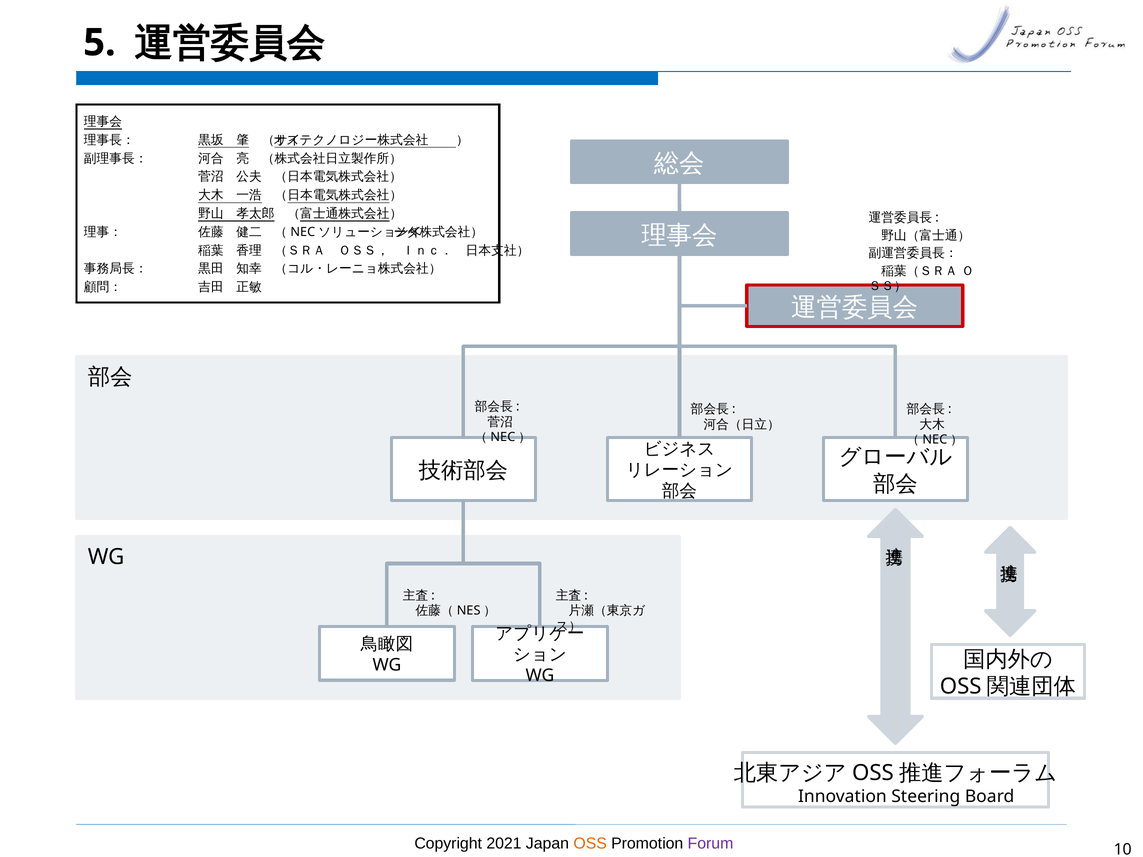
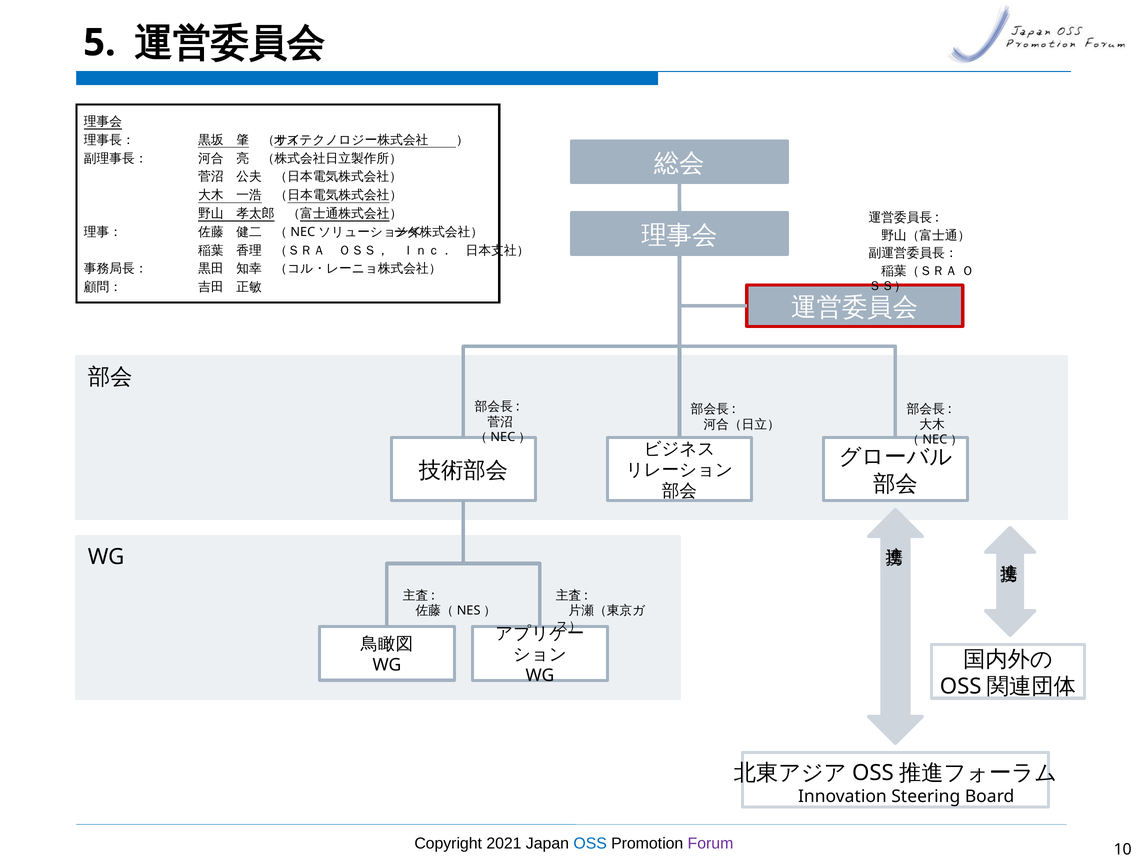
OSS colour: orange -> blue (590, 844)
